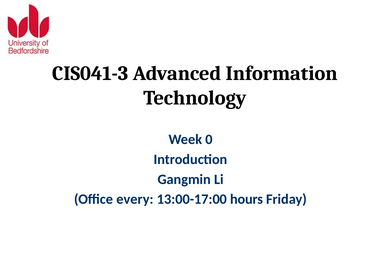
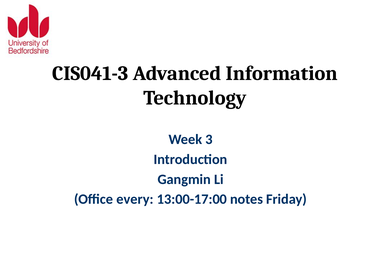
0: 0 -> 3 (209, 139)
hours: hours -> notes (247, 199)
